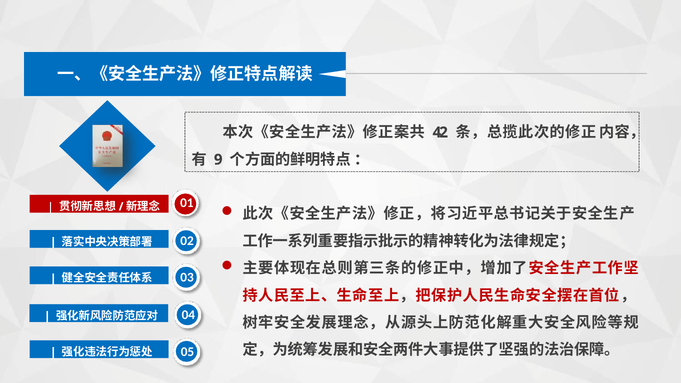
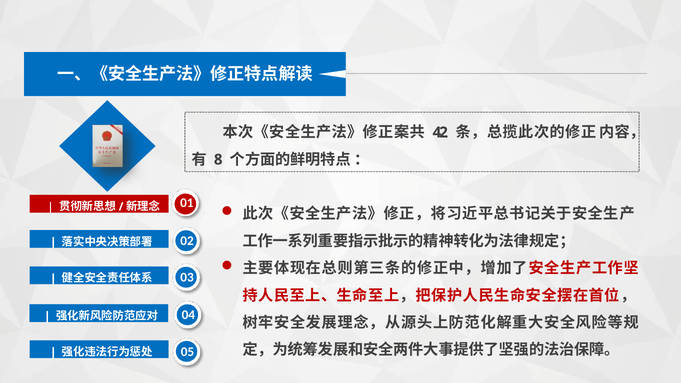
9: 9 -> 8 (218, 160)
